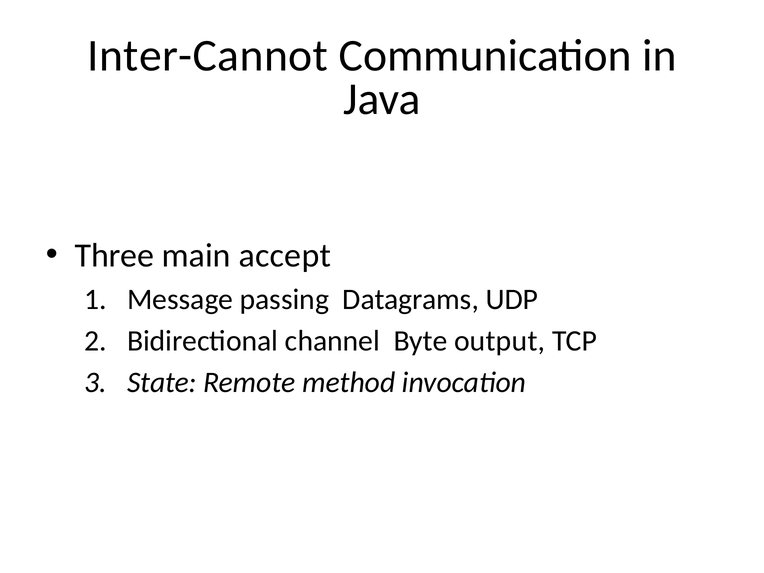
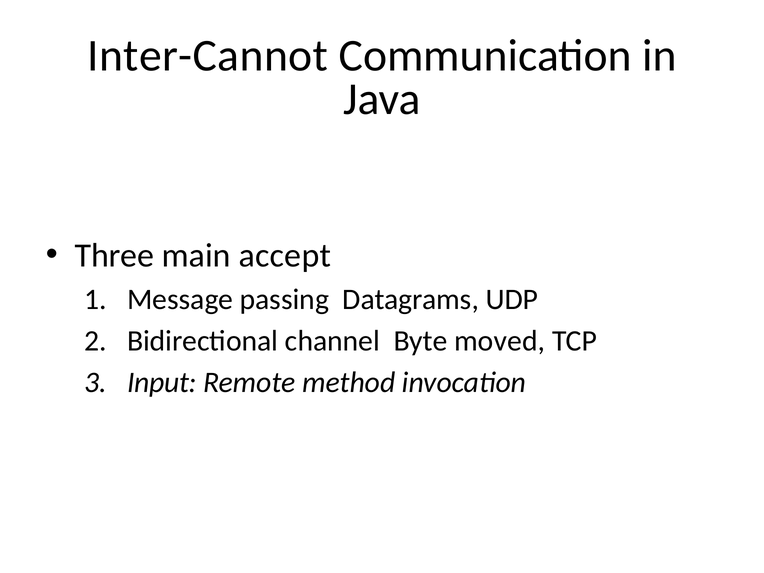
output: output -> moved (500, 341)
State: State -> Input (162, 383)
